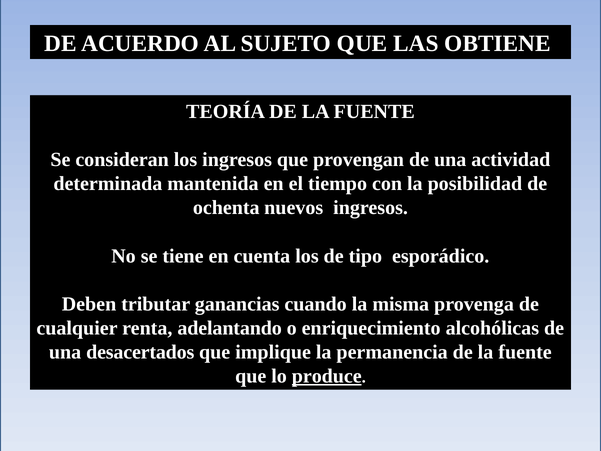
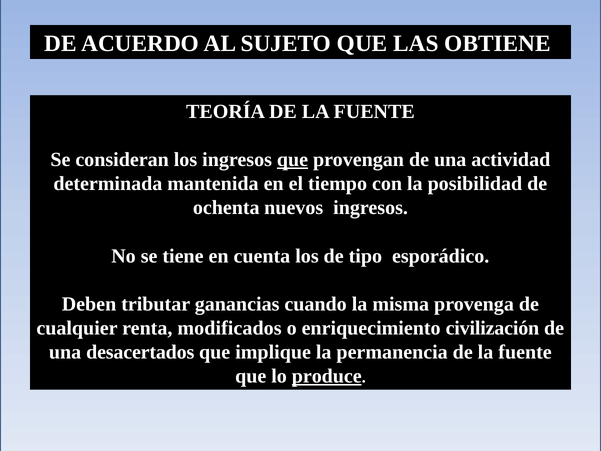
que underline: none -> present (293, 160)
adelantando: adelantando -> modificados (230, 328)
alcohólicas: alcohólicas -> civilización (492, 328)
